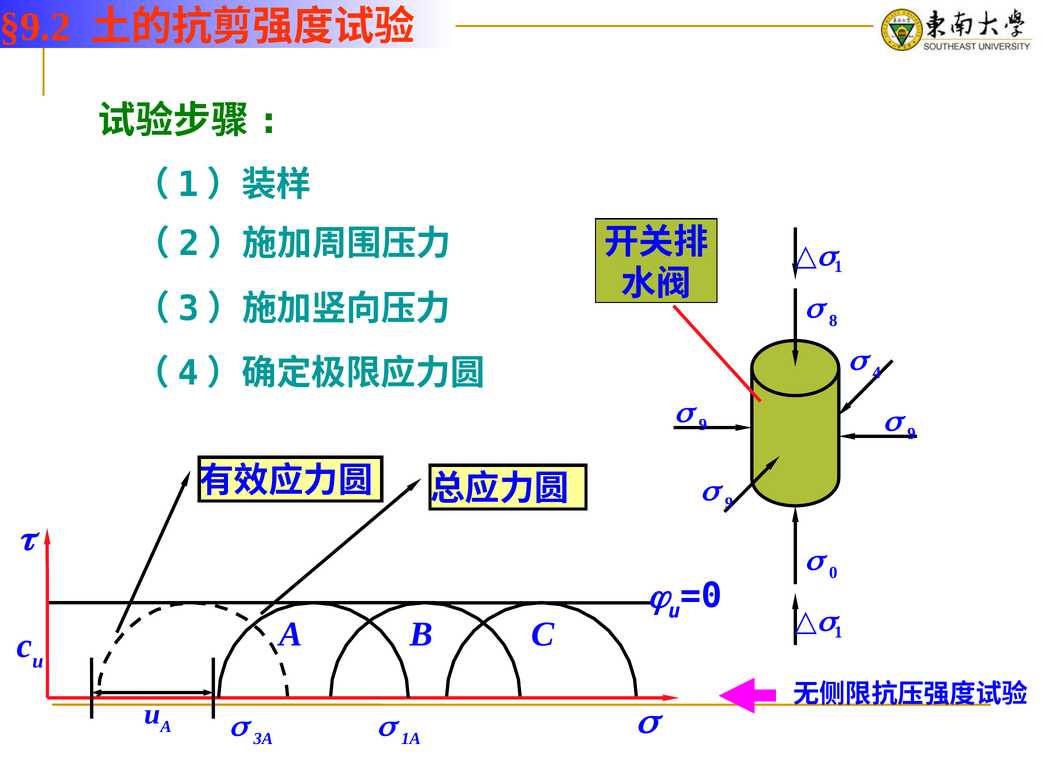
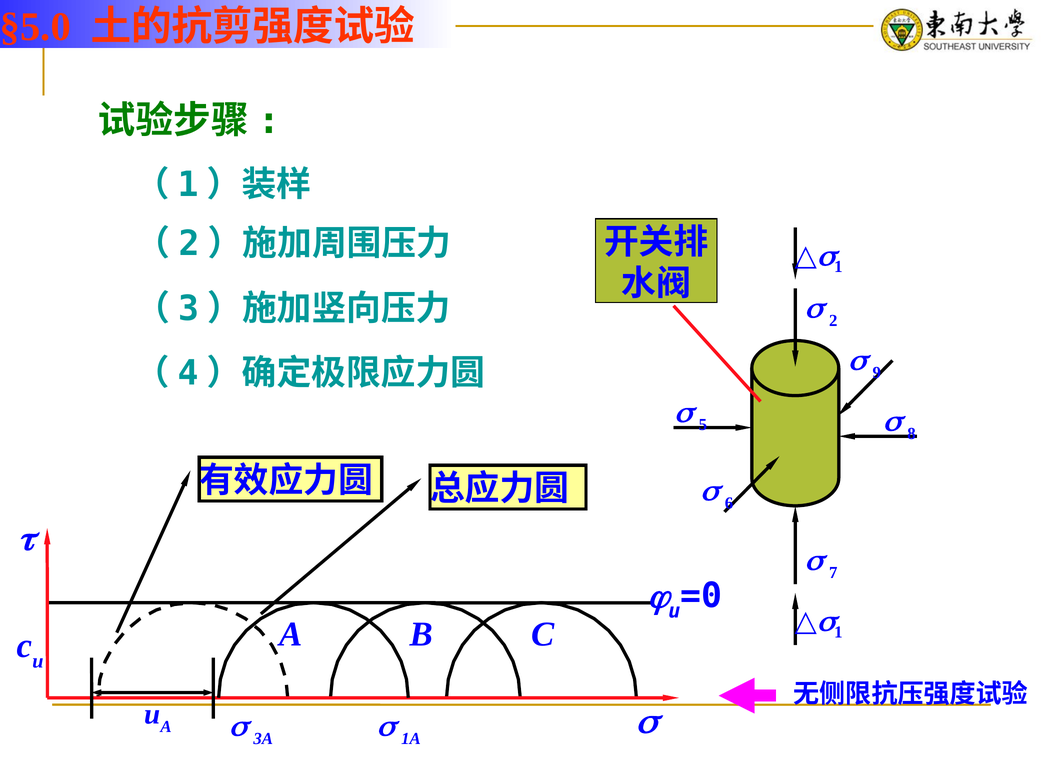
§9.2: §9.2 -> §5.0 (35, 27)
8: 8 -> 2 (833, 320)
4: 4 -> 9 (877, 372)
9: 9 -> 5 (703, 425)
9: 9 -> 8 (912, 433)
9: 9 -> 6 (729, 503)
0: 0 -> 7 (833, 572)
